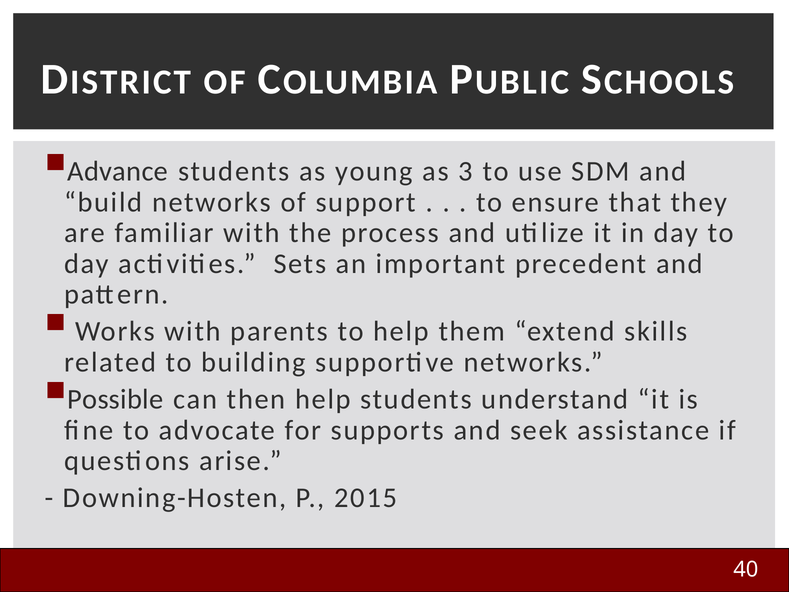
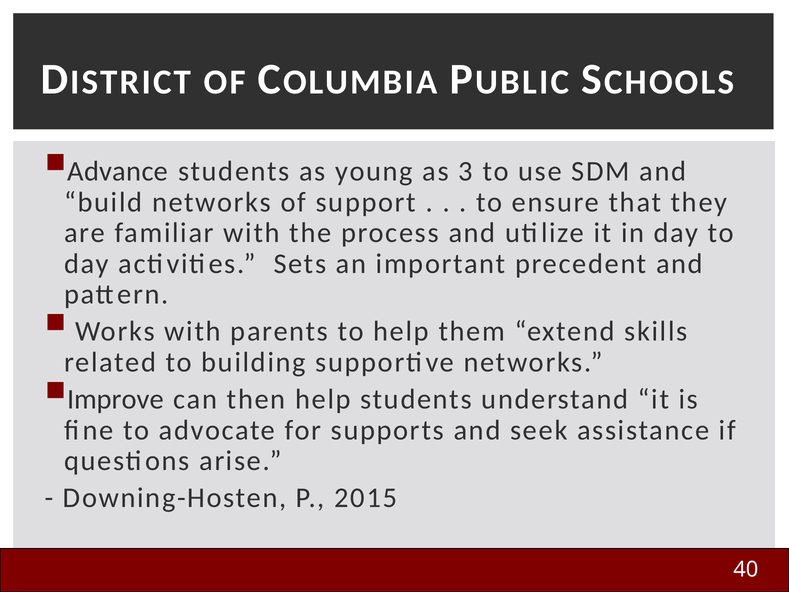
Possible: Possible -> Improve (115, 399)
